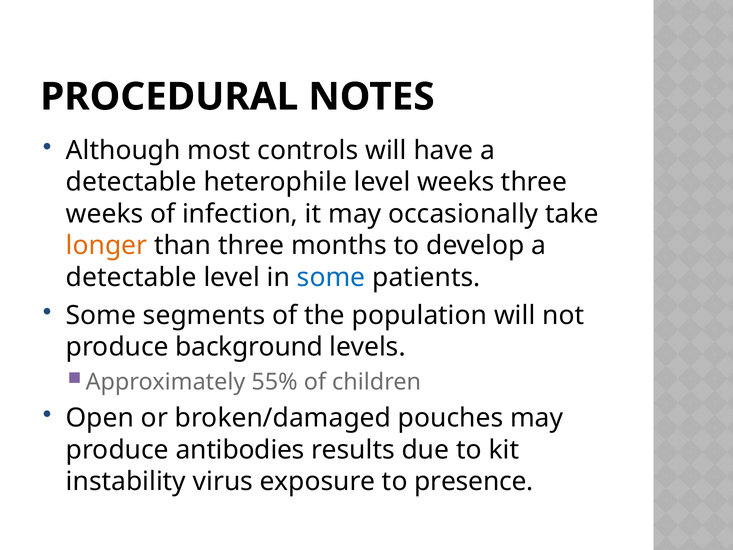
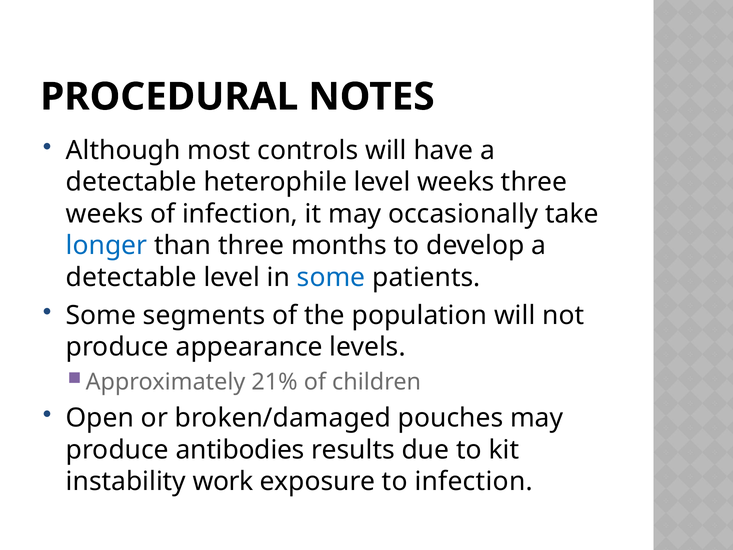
longer colour: orange -> blue (107, 246)
background: background -> appearance (249, 347)
55%: 55% -> 21% (274, 382)
virus: virus -> work (223, 481)
to presence: presence -> infection (474, 481)
